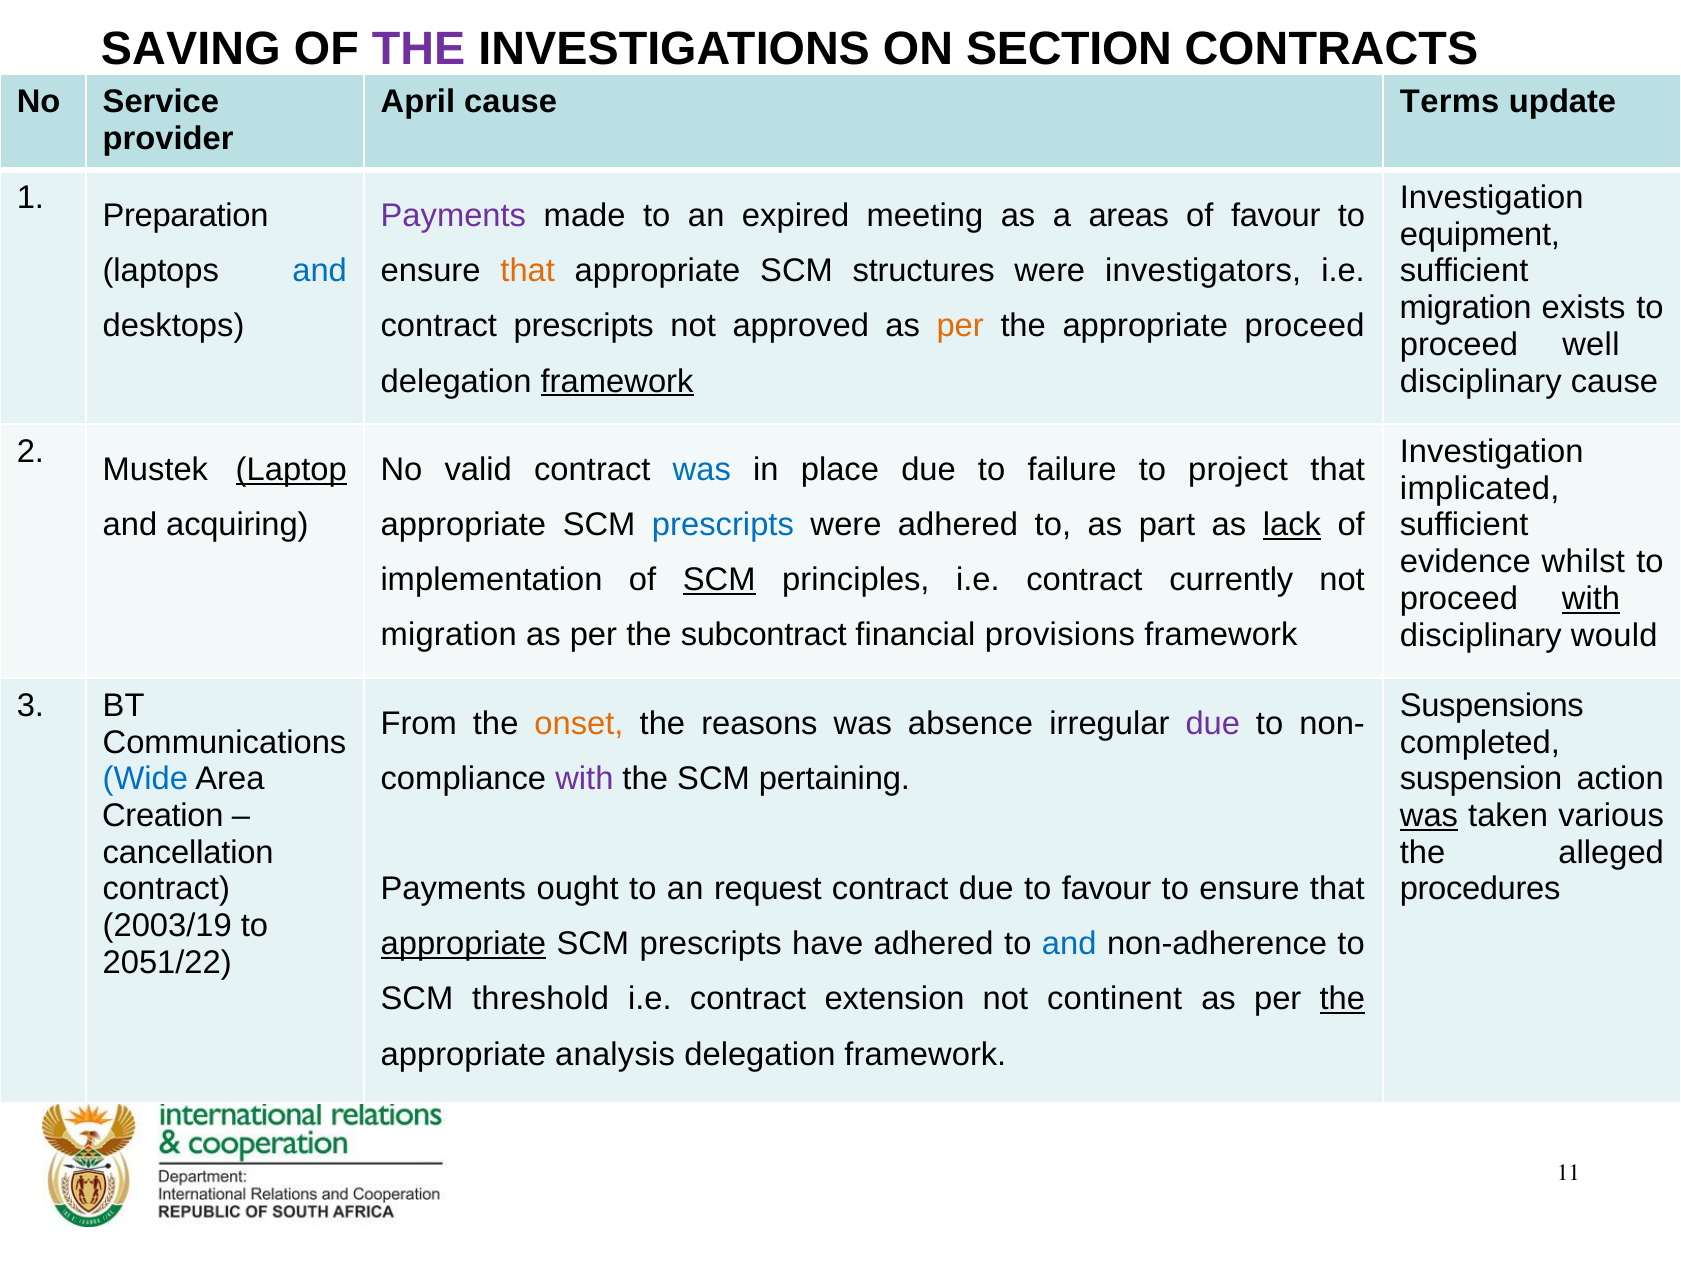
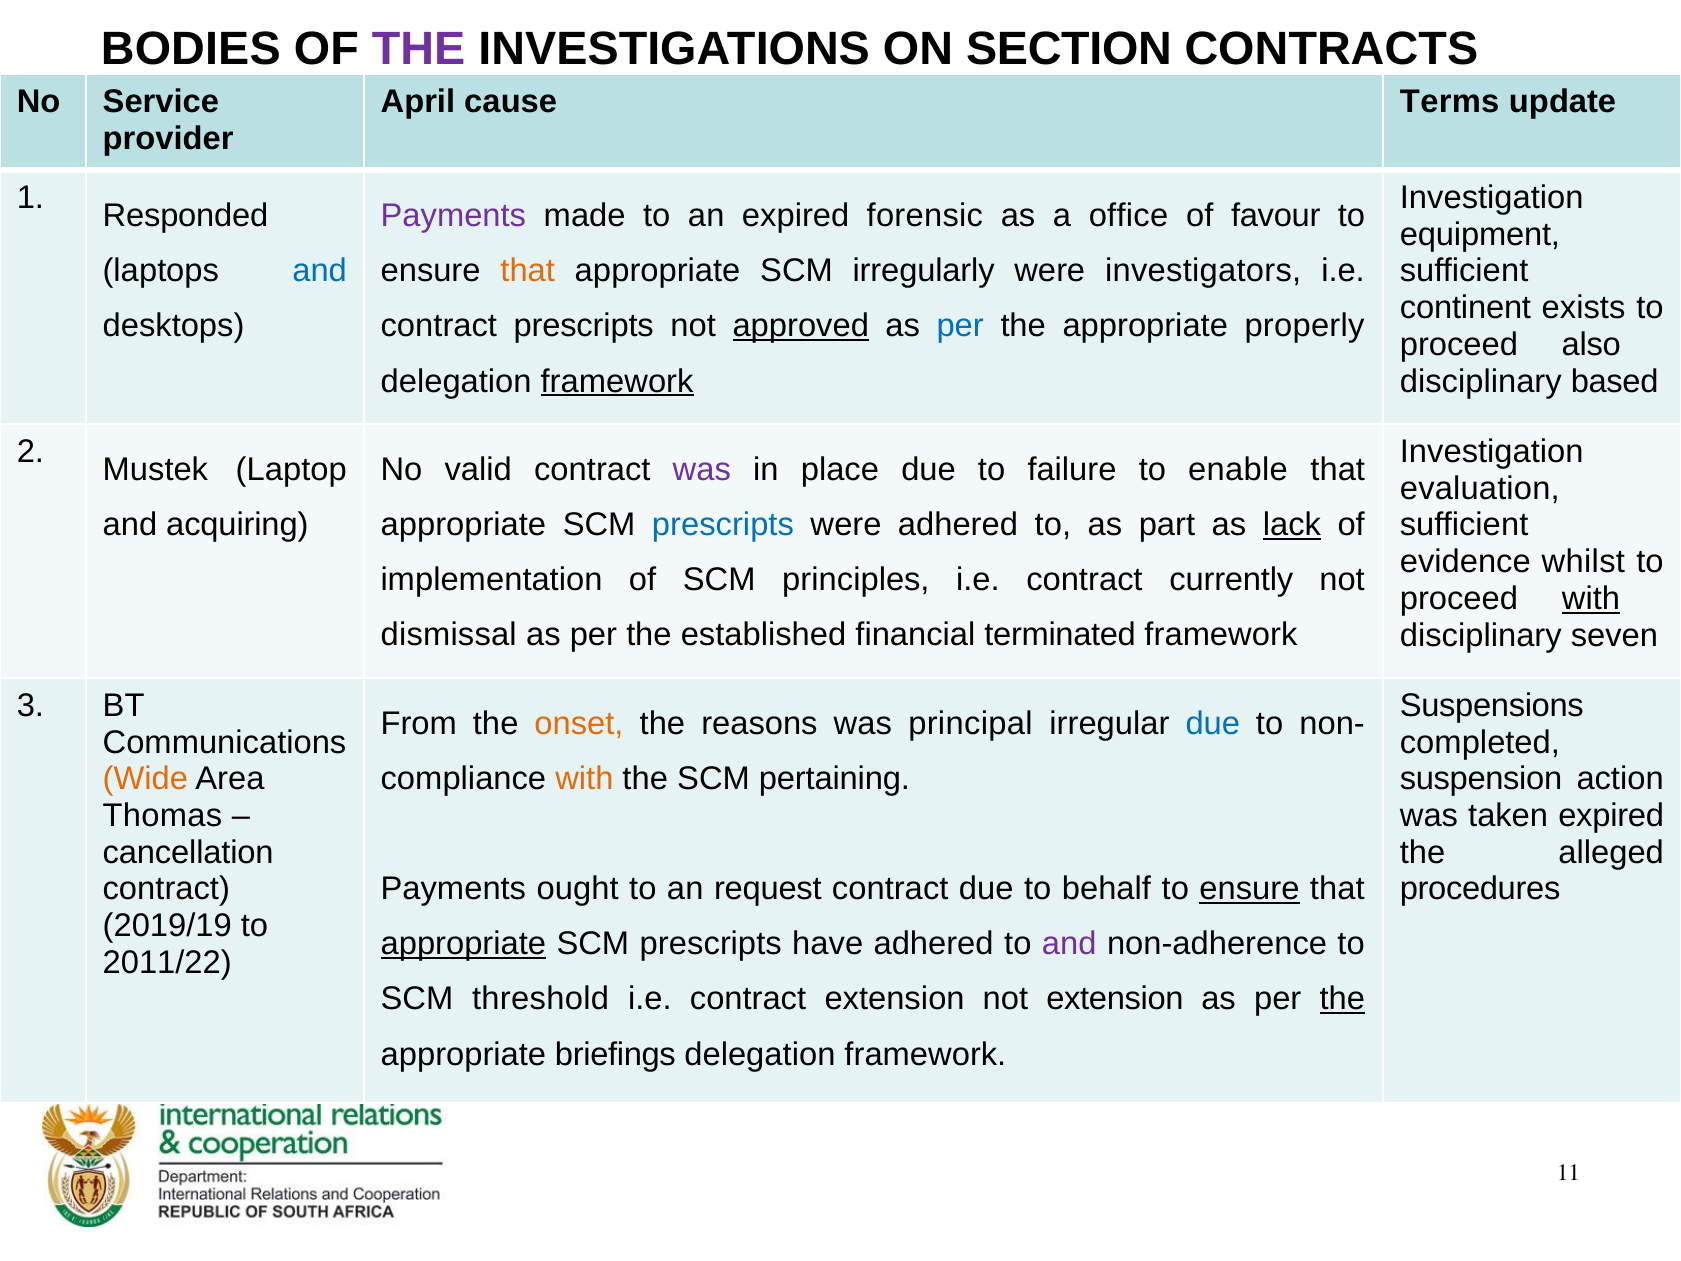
SAVING: SAVING -> BODIES (191, 49)
Preparation: Preparation -> Responded (186, 216)
meeting: meeting -> forensic (925, 216)
areas: areas -> office (1129, 216)
structures: structures -> irregularly (924, 271)
migration: migration -> continent (1465, 308)
approved underline: none -> present (801, 326)
per colour: orange -> blue (960, 326)
appropriate proceed: proceed -> properly (1304, 326)
well: well -> also (1591, 345)
disciplinary cause: cause -> based (1615, 381)
Laptop underline: present -> none (291, 470)
was colour: blue -> purple (702, 470)
project: project -> enable (1238, 470)
implicated: implicated -> evaluation (1480, 488)
SCM underline: present -> none (719, 580)
migration: migration -> dismissal (449, 635)
subcontract: subcontract -> established (764, 635)
provisions: provisions -> terminated (1060, 635)
would: would -> seven (1614, 635)
absence: absence -> principal (970, 724)
due colour: purple -> blue (1213, 724)
with colour: purple -> orange (584, 779)
Wide colour: blue -> orange (145, 779)
Creation: Creation -> Thomas (163, 816)
was underline: present -> none (1429, 816)
taken various: various -> expired (1611, 816)
to favour: favour -> behalf (1106, 889)
ensure underline: none -> present (1249, 889)
2003/19: 2003/19 -> 2019/19 (167, 926)
and colour: blue -> purple (1069, 944)
2051/22: 2051/22 -> 2011/22 (167, 962)
not continent: continent -> extension (1115, 999)
analysis: analysis -> briefings (615, 1054)
